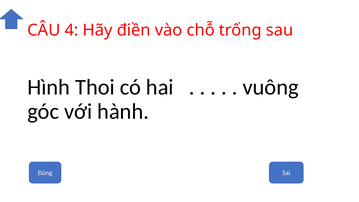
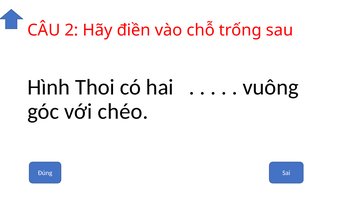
4: 4 -> 2 (71, 30)
hành: hành -> chéo (123, 111)
